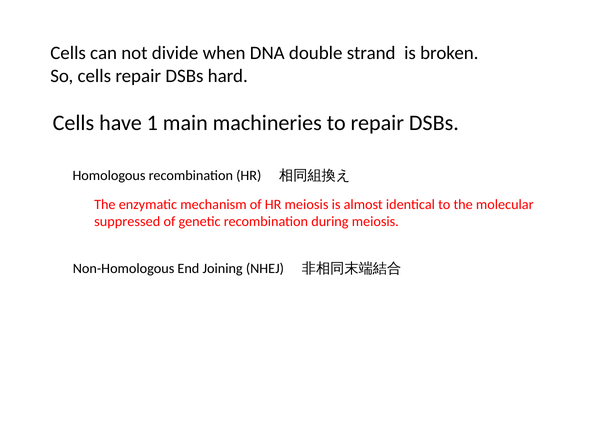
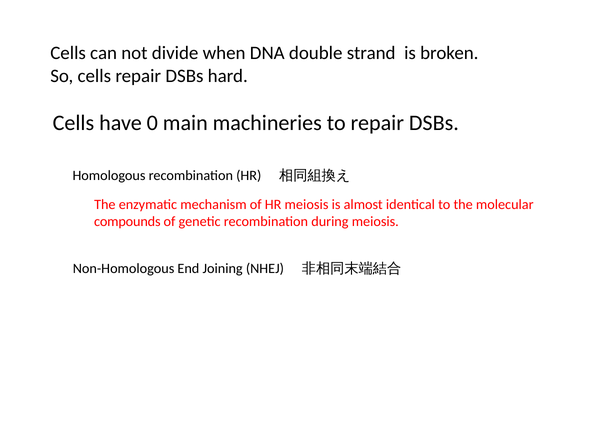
1: 1 -> 0 (152, 123)
suppressed: suppressed -> compounds (127, 222)
